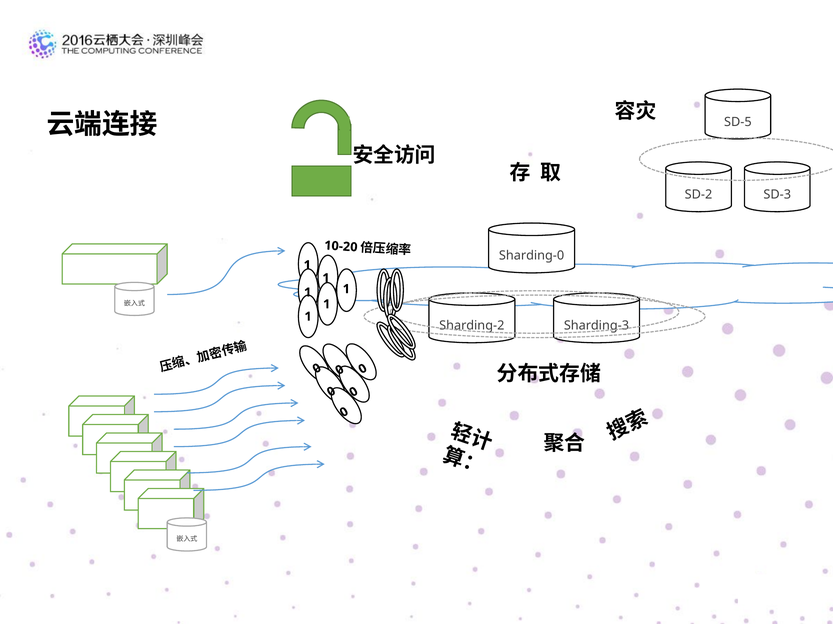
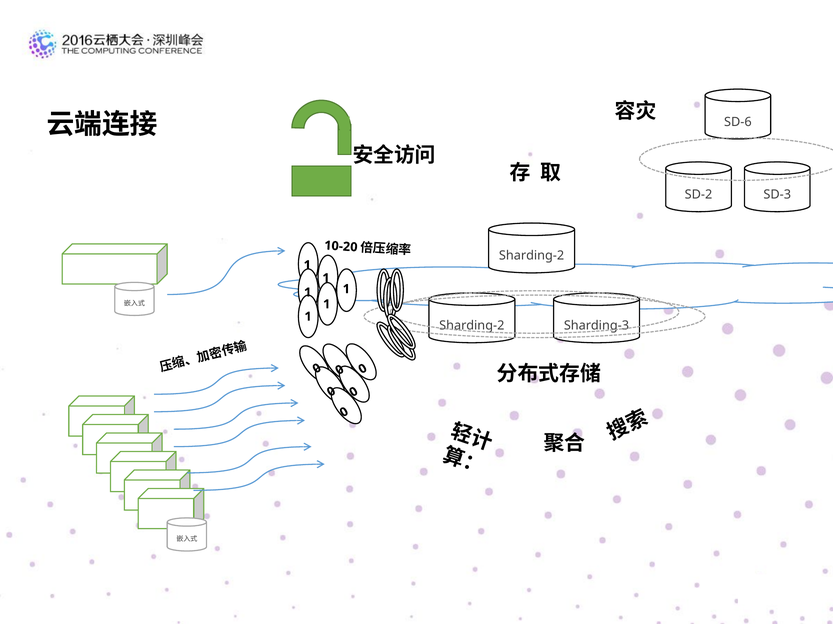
SD-5: SD-5 -> SD-6 (738, 122)
Sharding-0: Sharding-0 -> Sharding-2 (532, 256)
